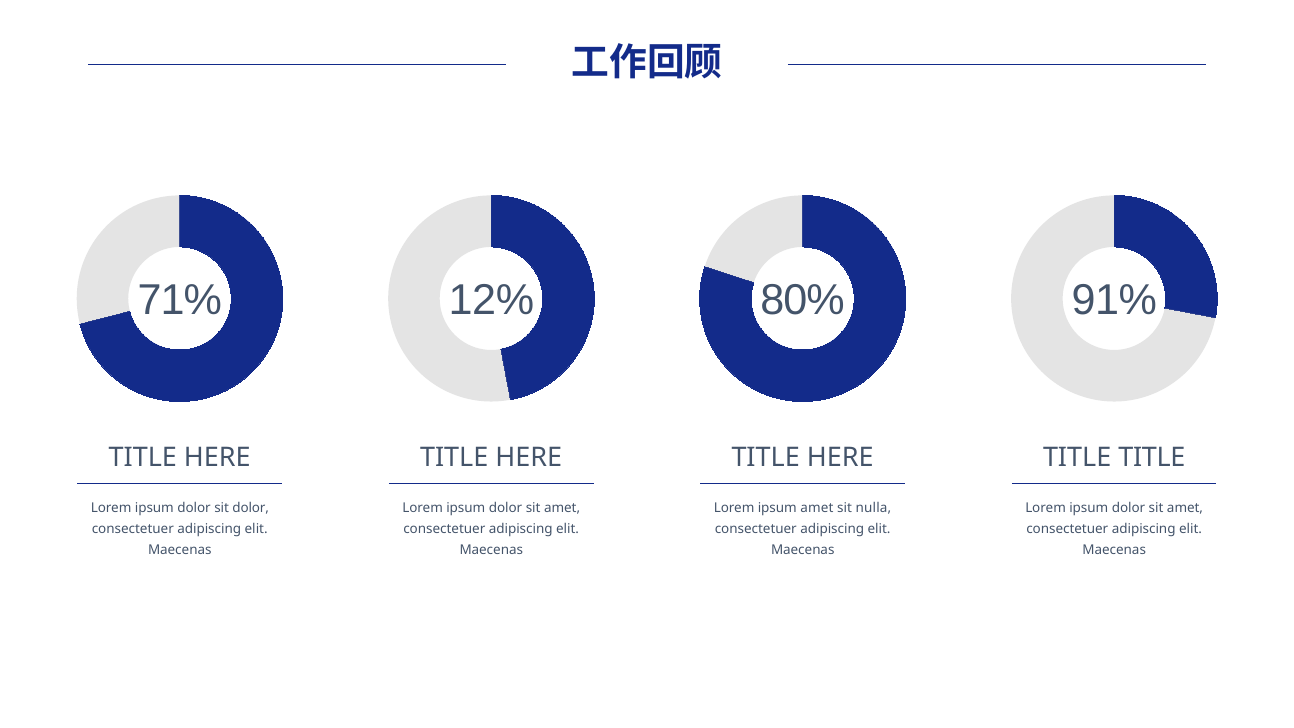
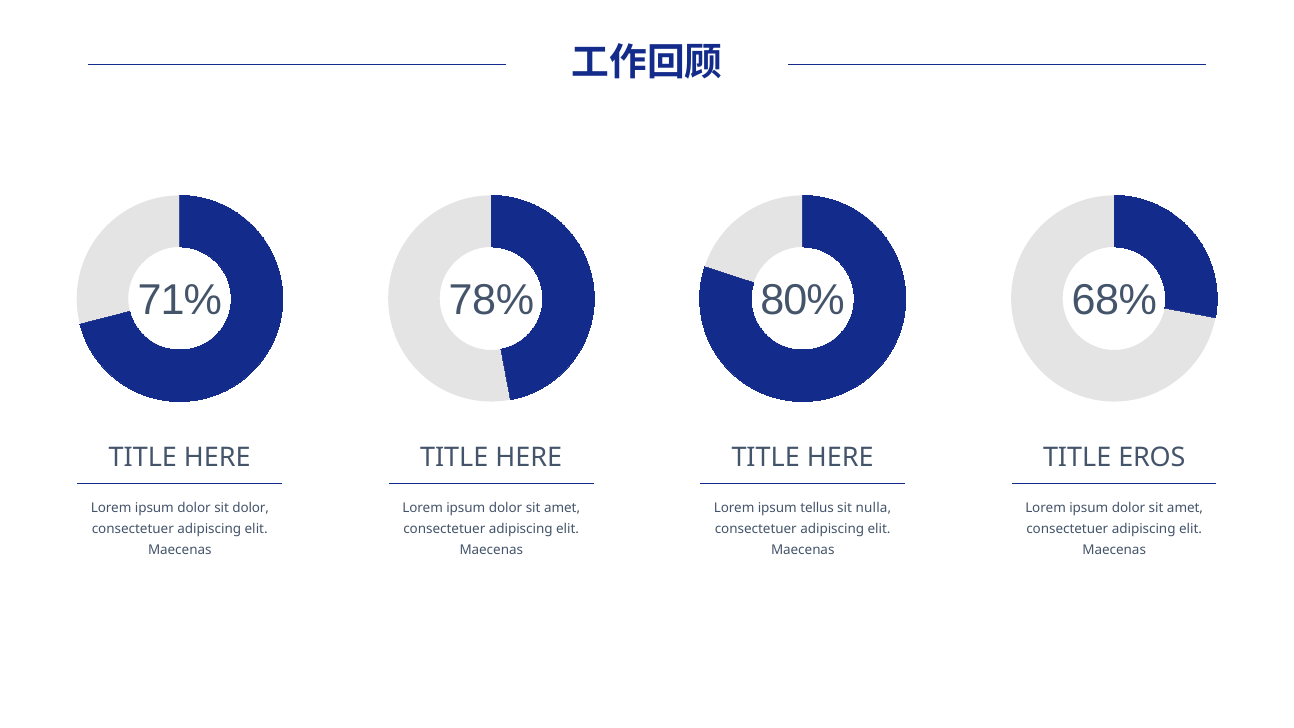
12%: 12% -> 78% (491, 300)
91%: 91% -> 68% (1114, 300)
TITLE TITLE: TITLE -> EROS (1152, 457)
ipsum amet: amet -> tellus (817, 508)
